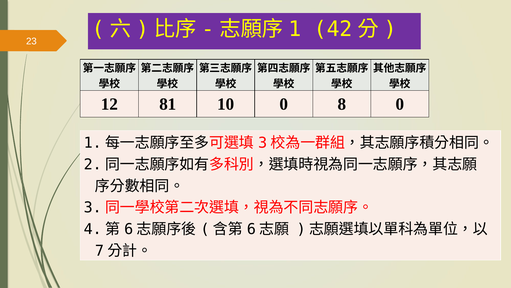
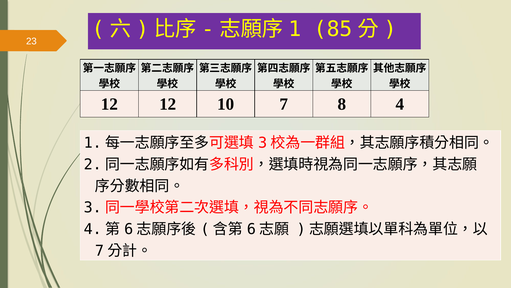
42: 42 -> 85 (333, 29)
12 81: 81 -> 12 (168, 104)
10 0: 0 -> 7 (284, 104)
8 0: 0 -> 4 (400, 104)
